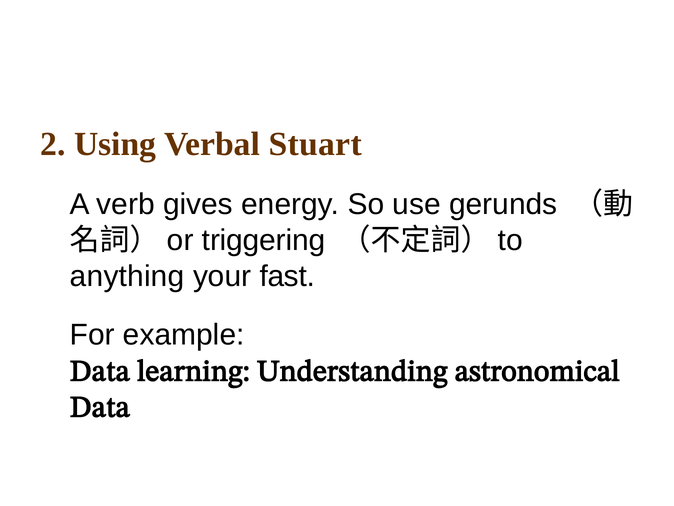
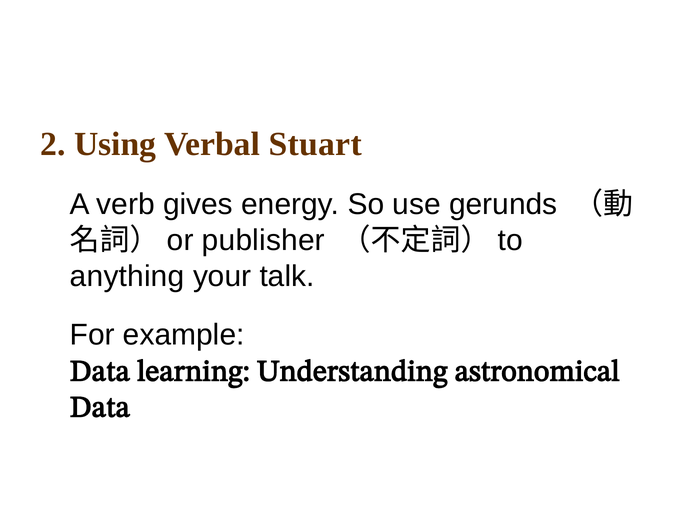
triggering: triggering -> publisher (263, 240)
fast: fast -> talk (287, 276)
